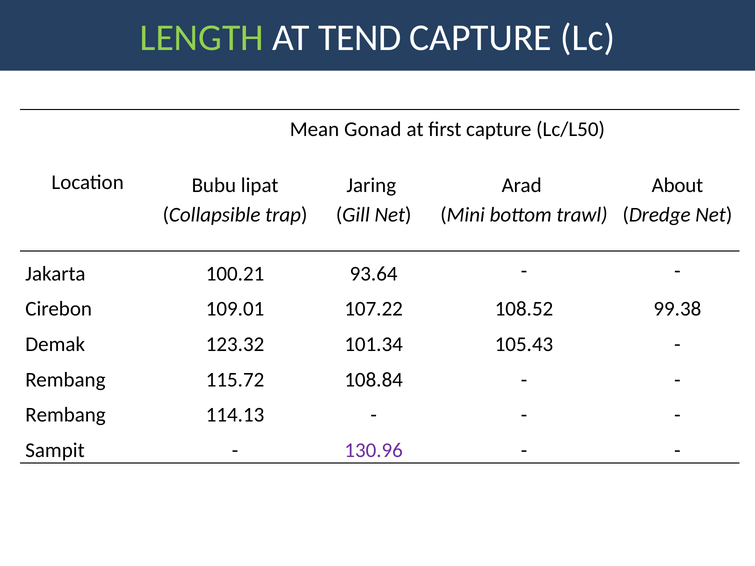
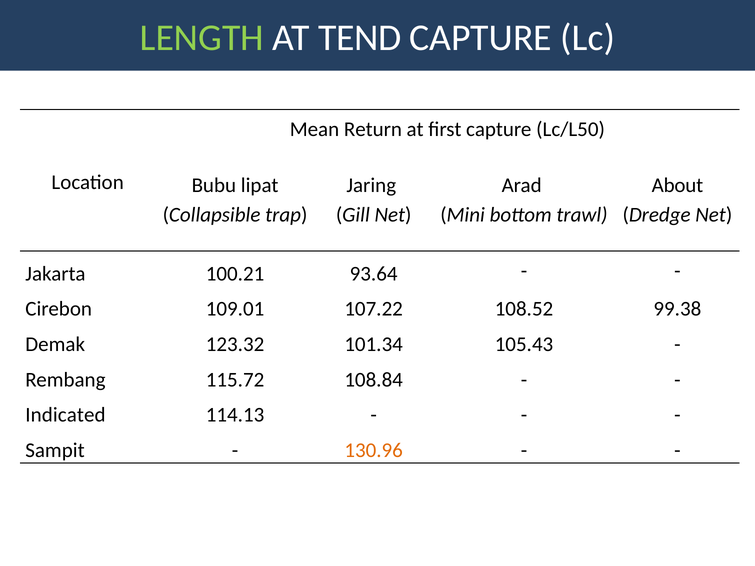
Gonad: Gonad -> Return (373, 129)
Rembang: Rembang -> Indicated (65, 415)
130.96 colour: purple -> orange (374, 451)
